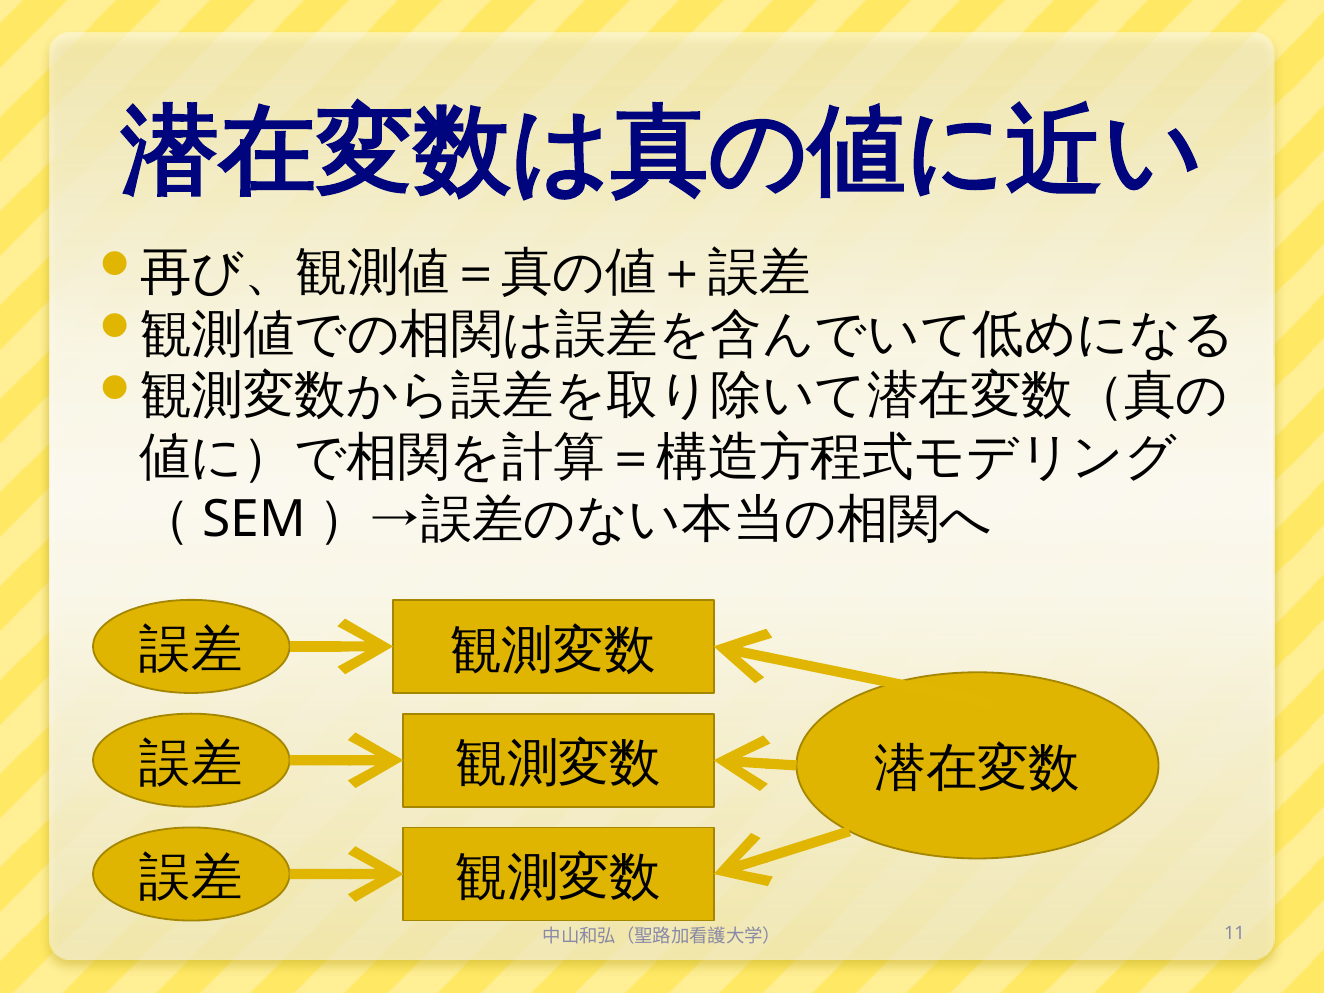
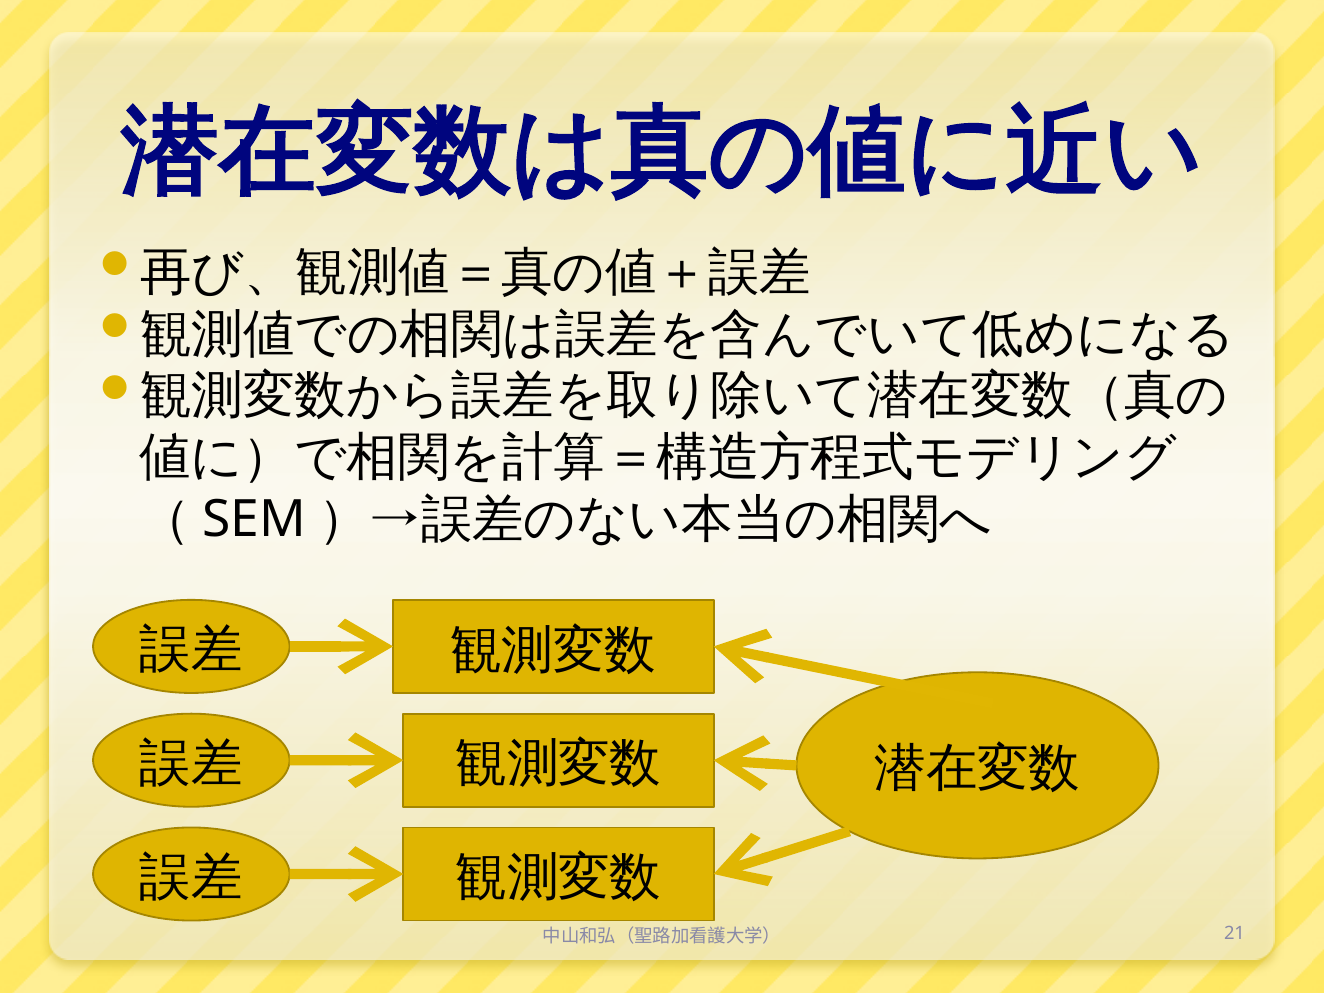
11: 11 -> 21 (1235, 934)
